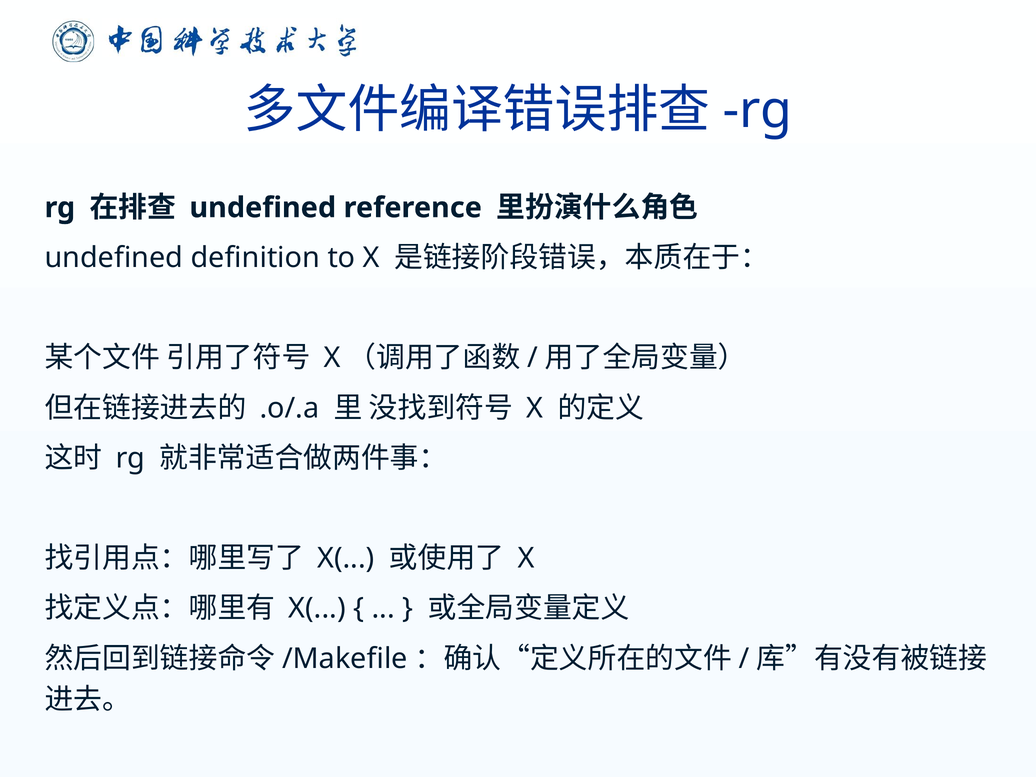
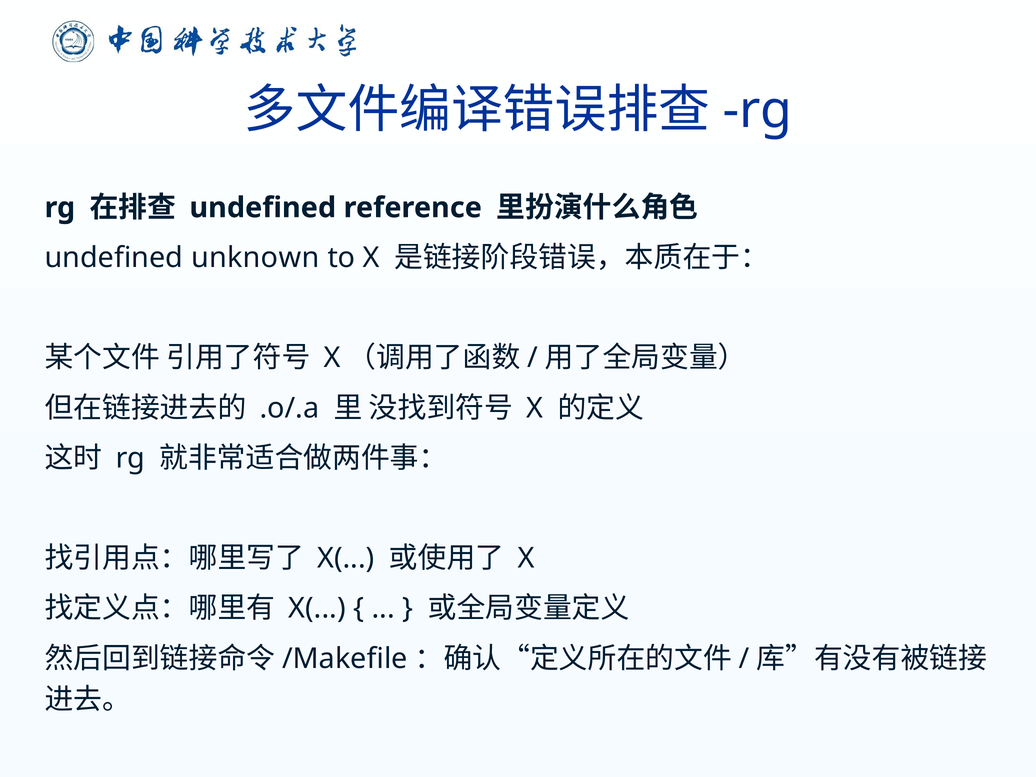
definition: definition -> unknown (255, 258)
